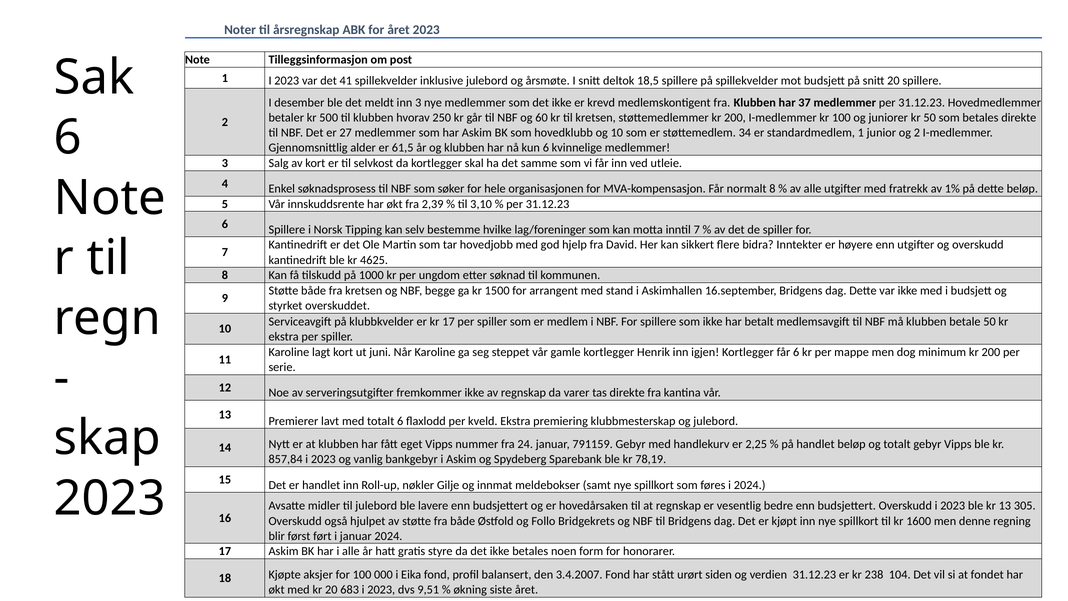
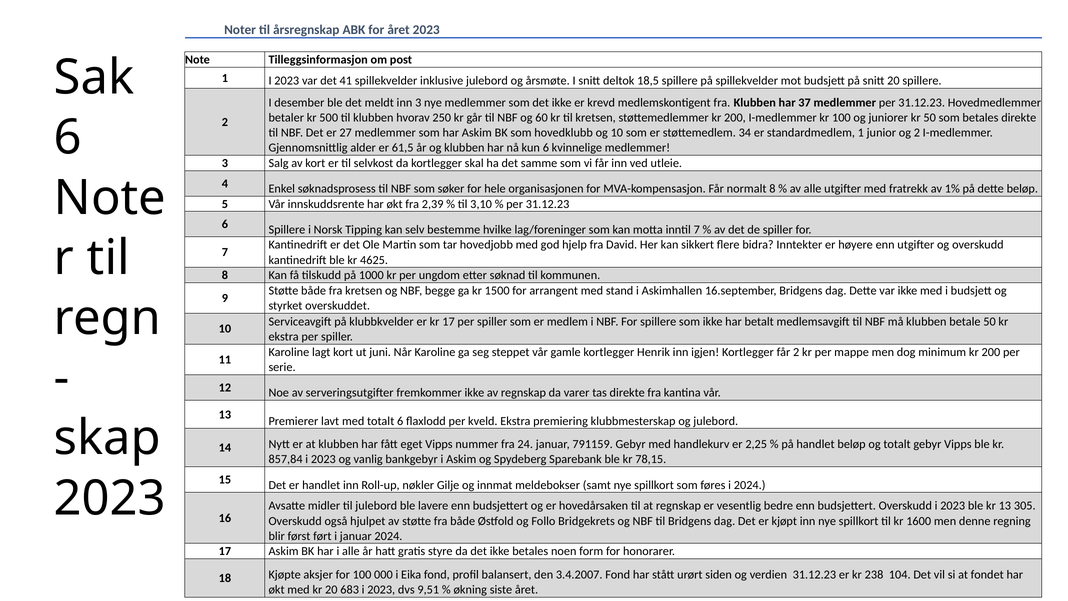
får 6: 6 -> 2 (796, 352)
78,19: 78,19 -> 78,15 (651, 459)
